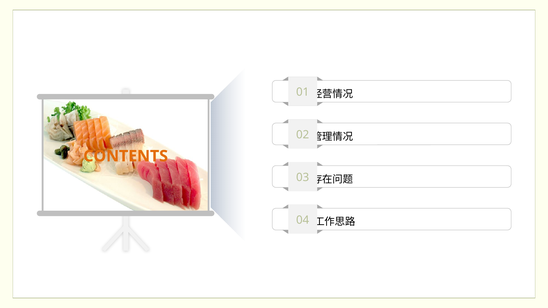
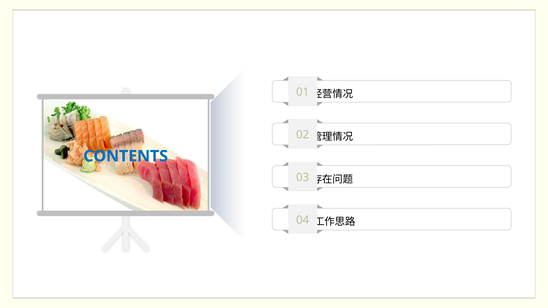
CONTENTS colour: orange -> blue (126, 156)
